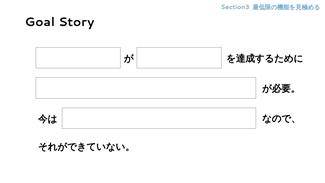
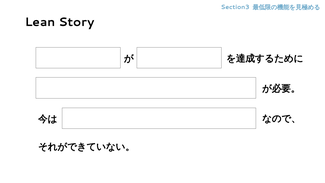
Goal: Goal -> Lean (40, 22)
